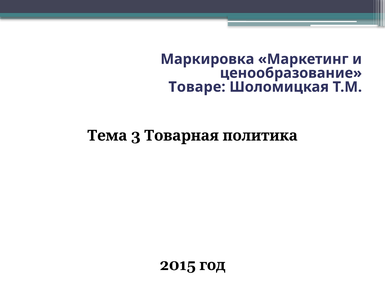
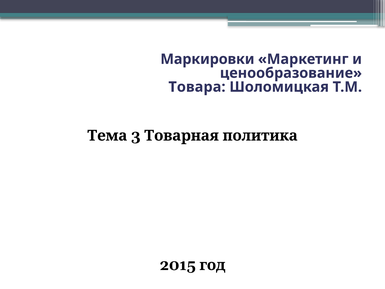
Маркировка: Маркировка -> Маркировки (207, 59)
Товаре: Товаре -> Товара (197, 87)
